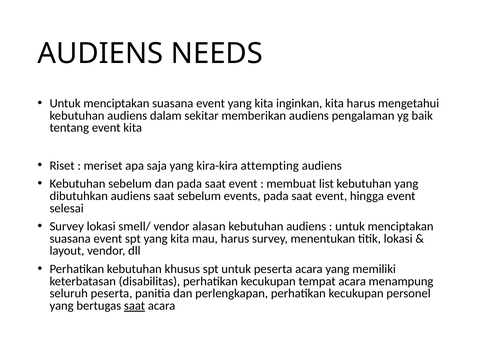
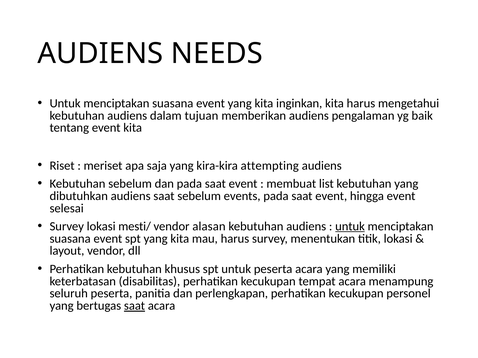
sekitar: sekitar -> tujuan (201, 116)
smell/: smell/ -> mesti/ (135, 227)
untuk underline: none -> present (350, 227)
